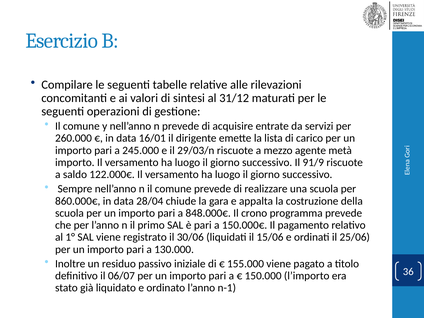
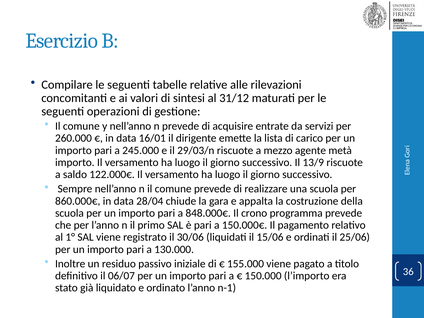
91/9: 91/9 -> 13/9 (313, 162)
